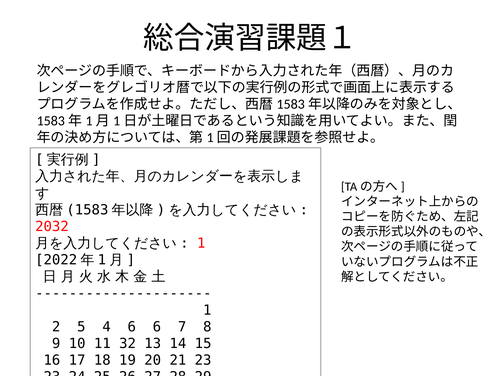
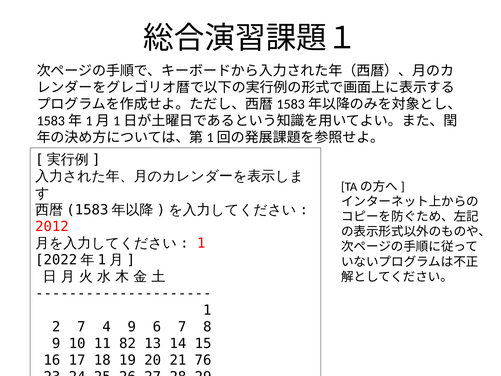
2032: 2032 -> 2012 (52, 226)
2 5: 5 -> 7 (81, 327)
4 6: 6 -> 9 (132, 327)
32: 32 -> 82 (128, 343)
21 23: 23 -> 76 (203, 360)
